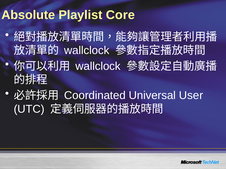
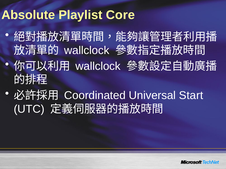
User: User -> Start (191, 96)
